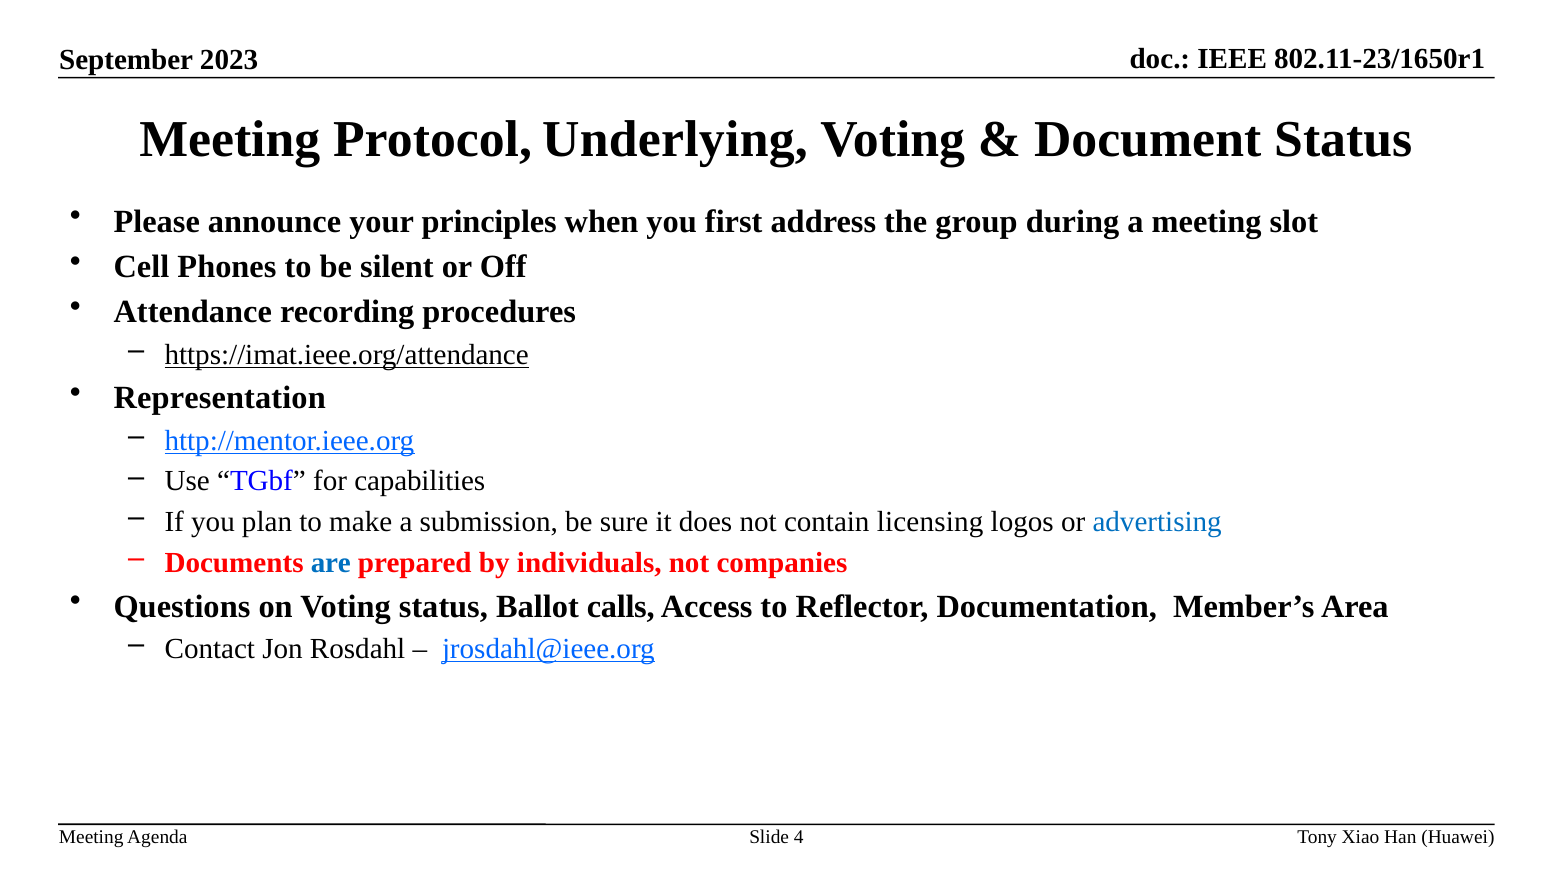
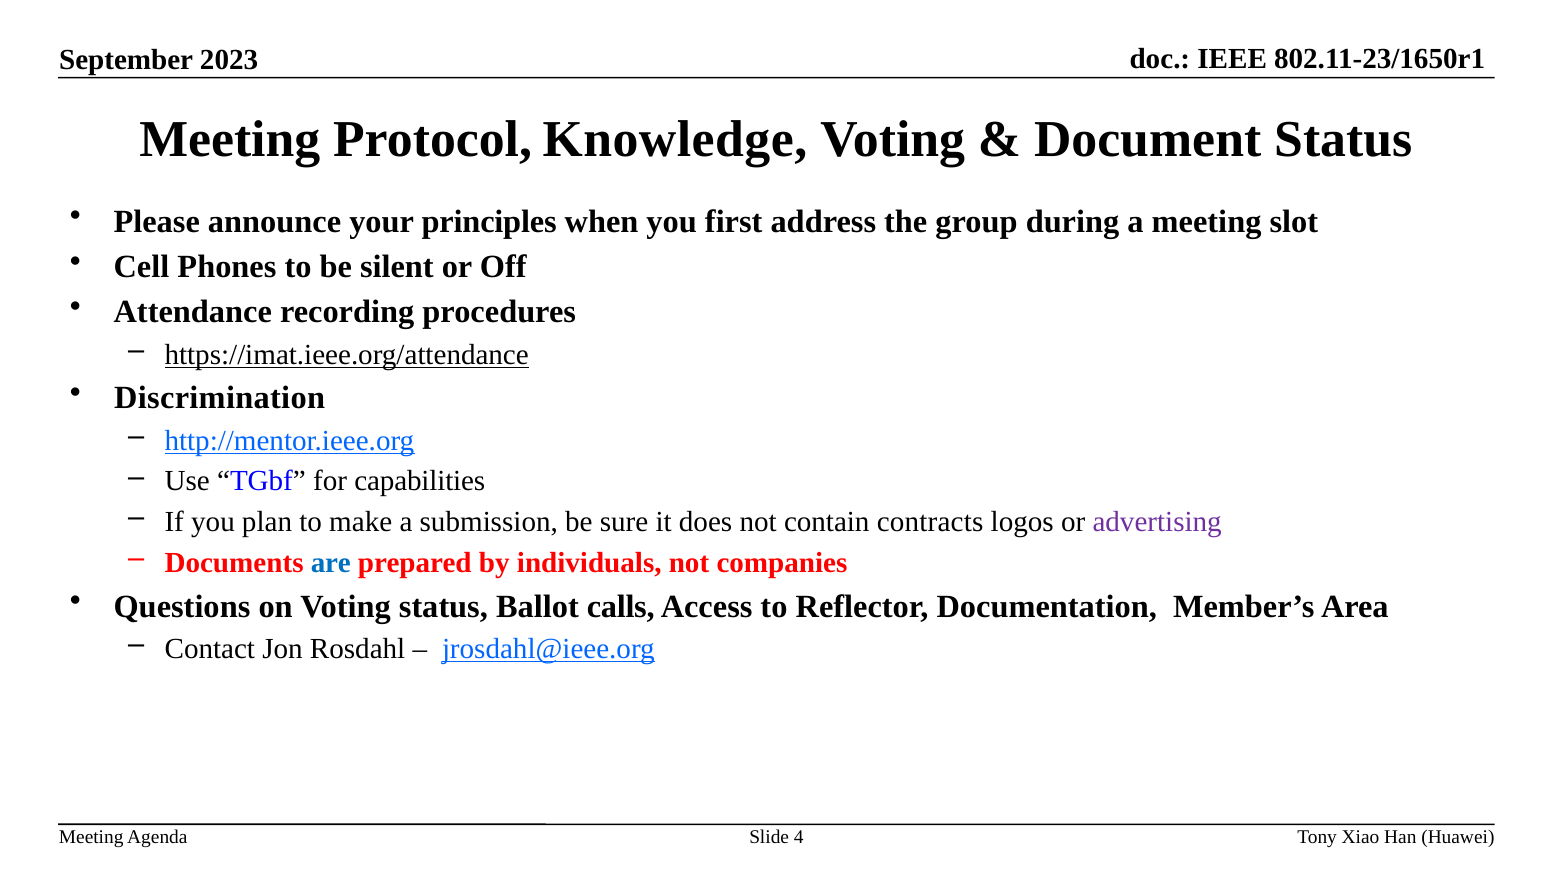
Underlying: Underlying -> Knowledge (675, 140)
Representation: Representation -> Discrimination (220, 398)
licensing: licensing -> contracts (930, 522)
advertising colour: blue -> purple (1157, 522)
